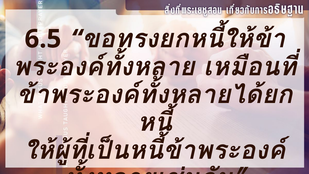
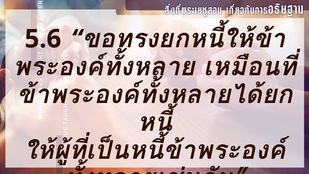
6.5: 6.5 -> 5.6 (43, 39)
